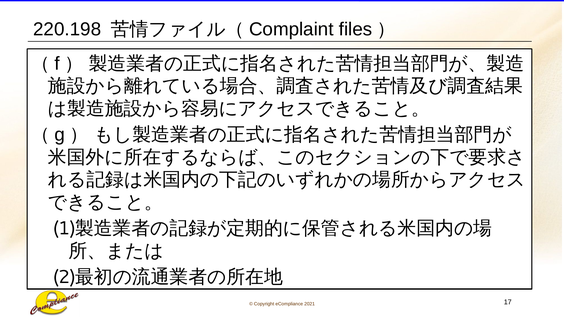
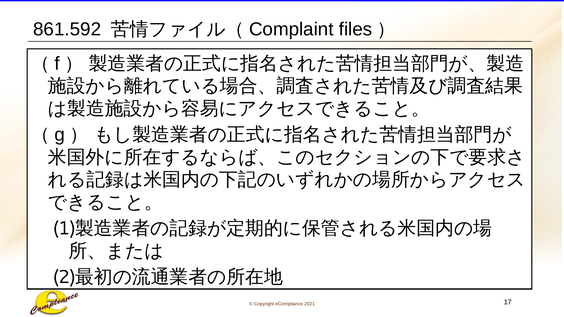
220.198: 220.198 -> 861.592 (67, 29)
